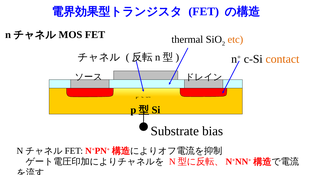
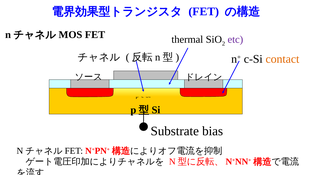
etc colour: orange -> purple (235, 40)
